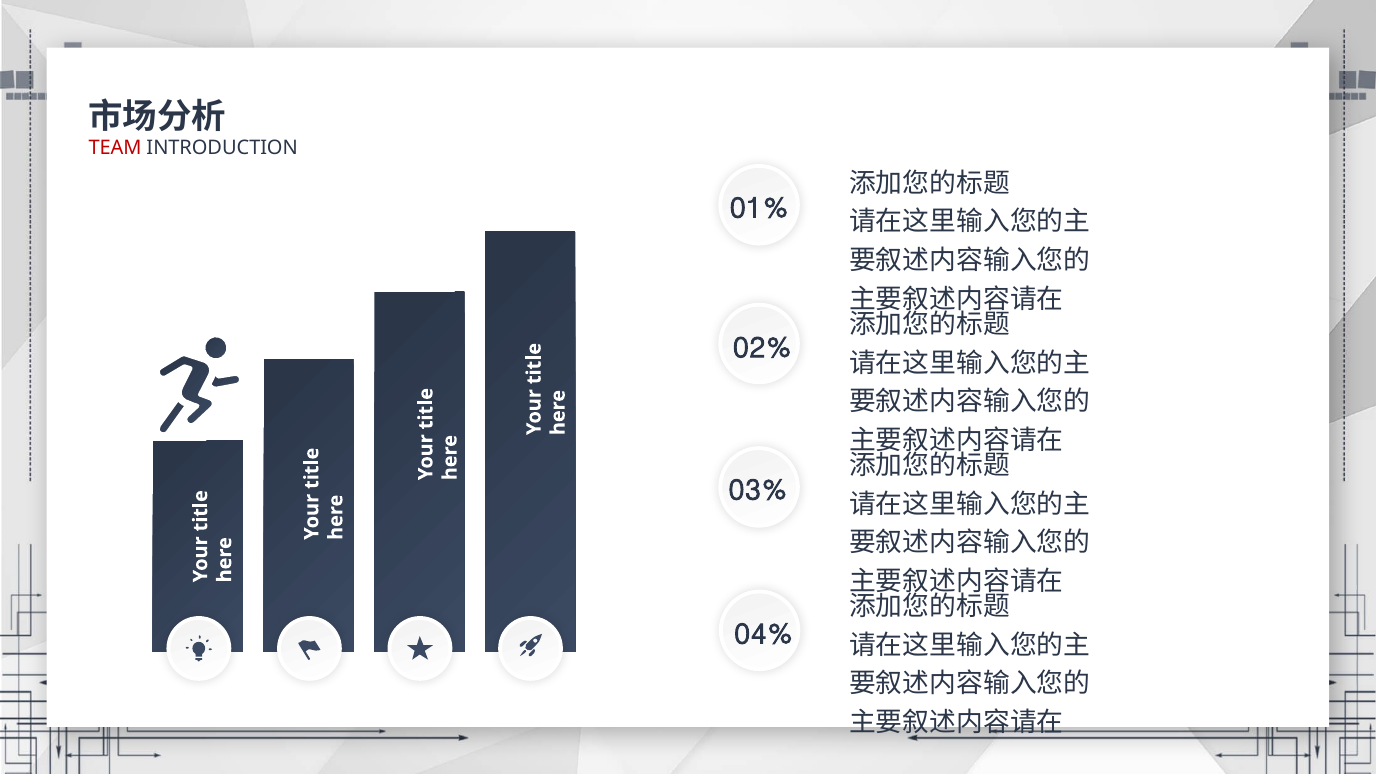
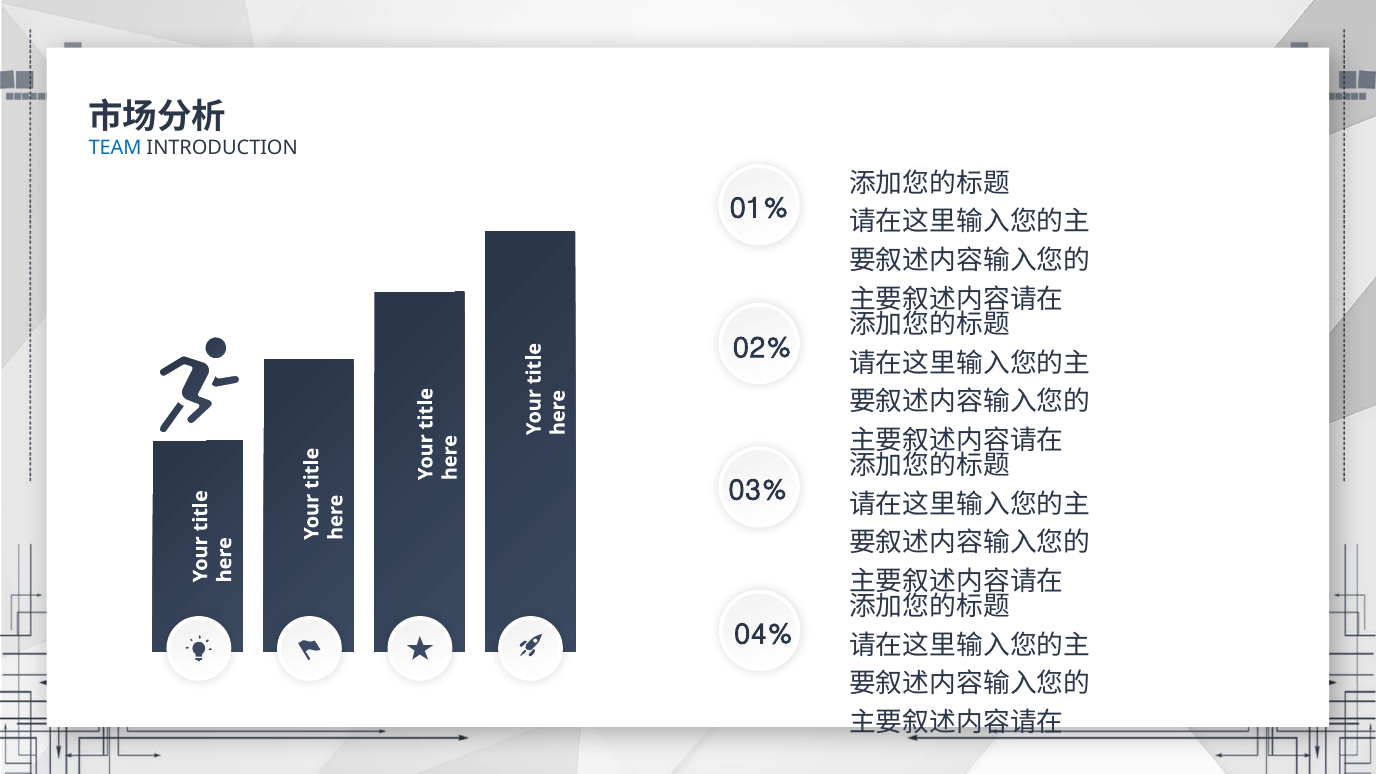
TEAM colour: red -> blue (115, 148)
